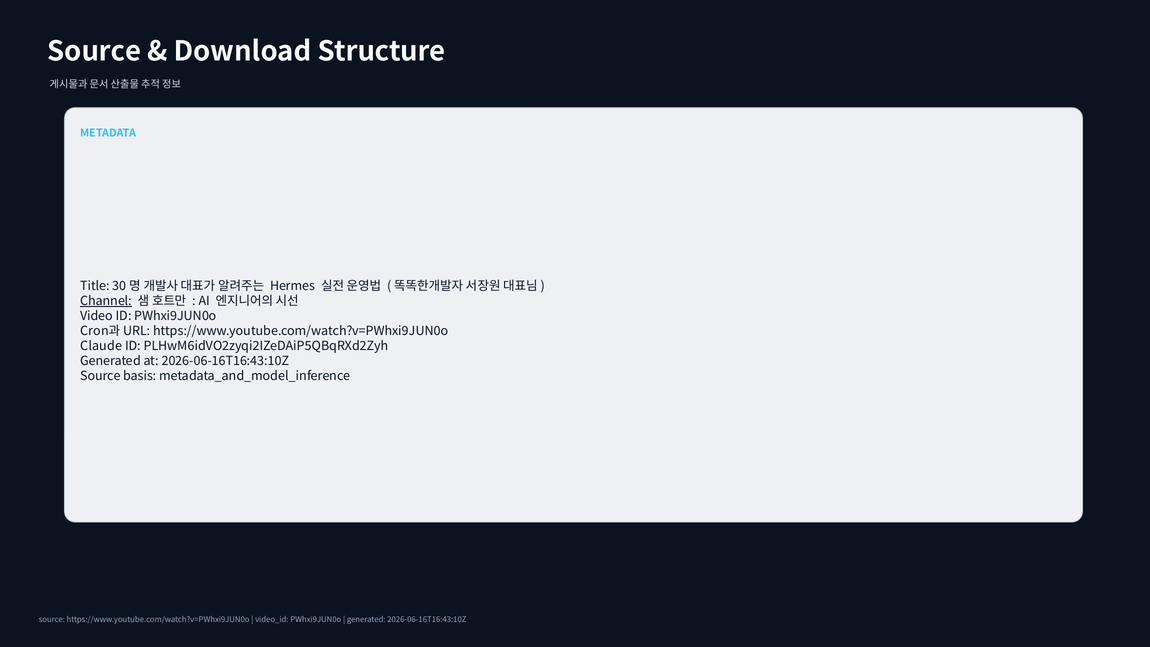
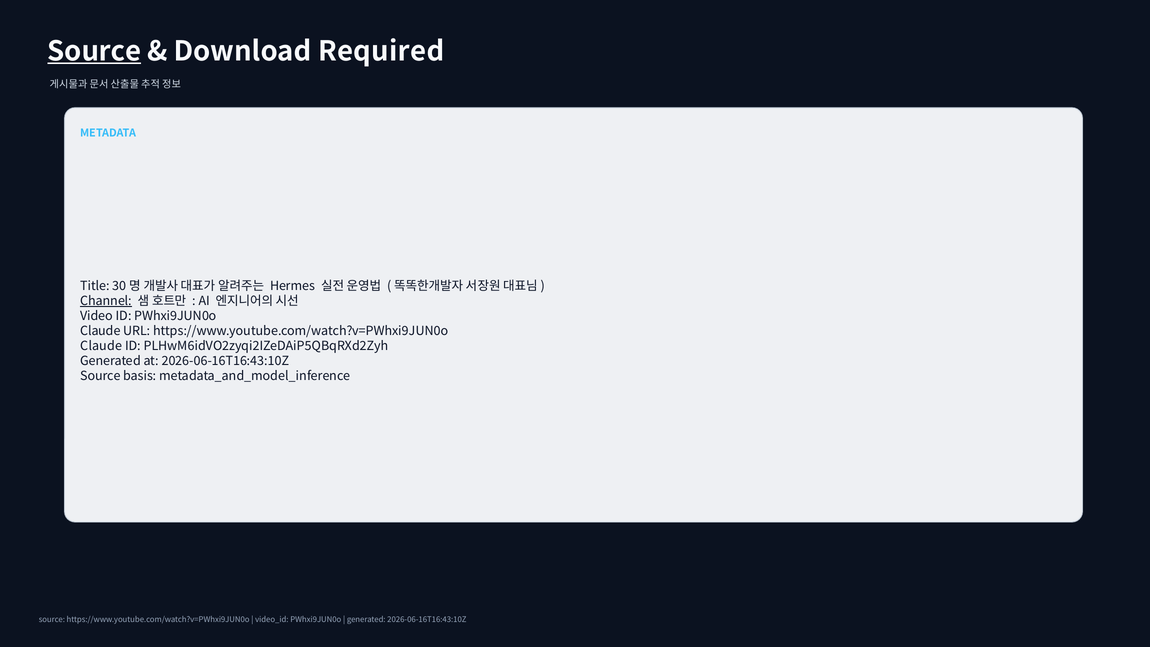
Source underline: none -> present (94, 52)
Structure: Structure -> Required (381, 52)
Cron과: Cron과 -> Claude (100, 331)
